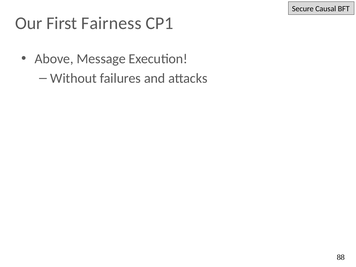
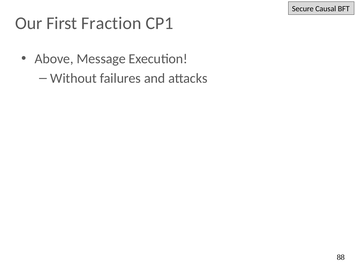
Fairness: Fairness -> Fraction (111, 23)
